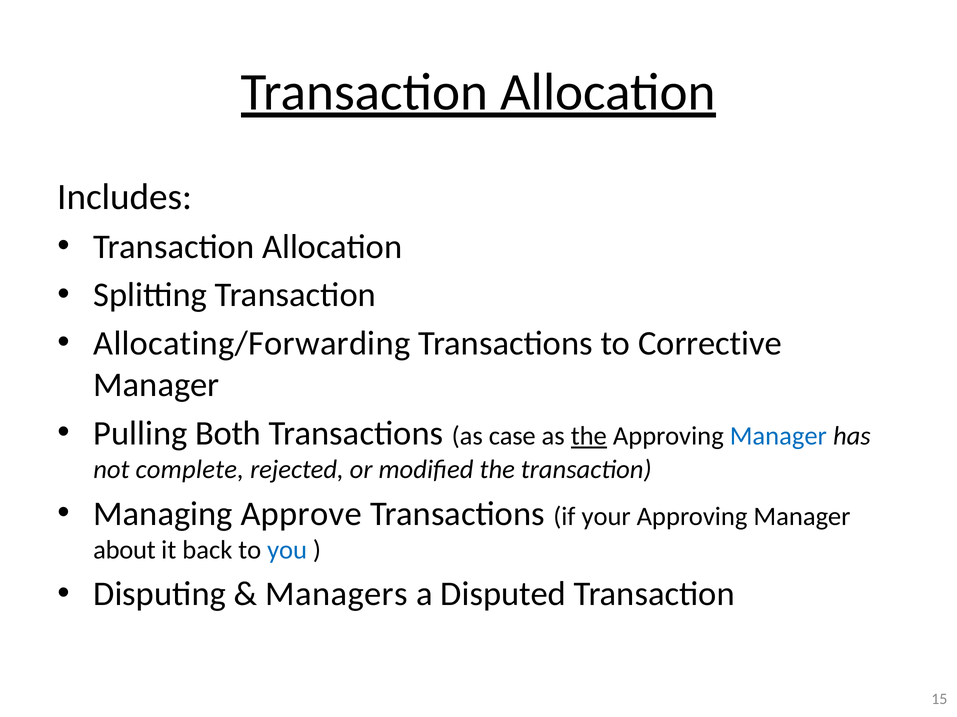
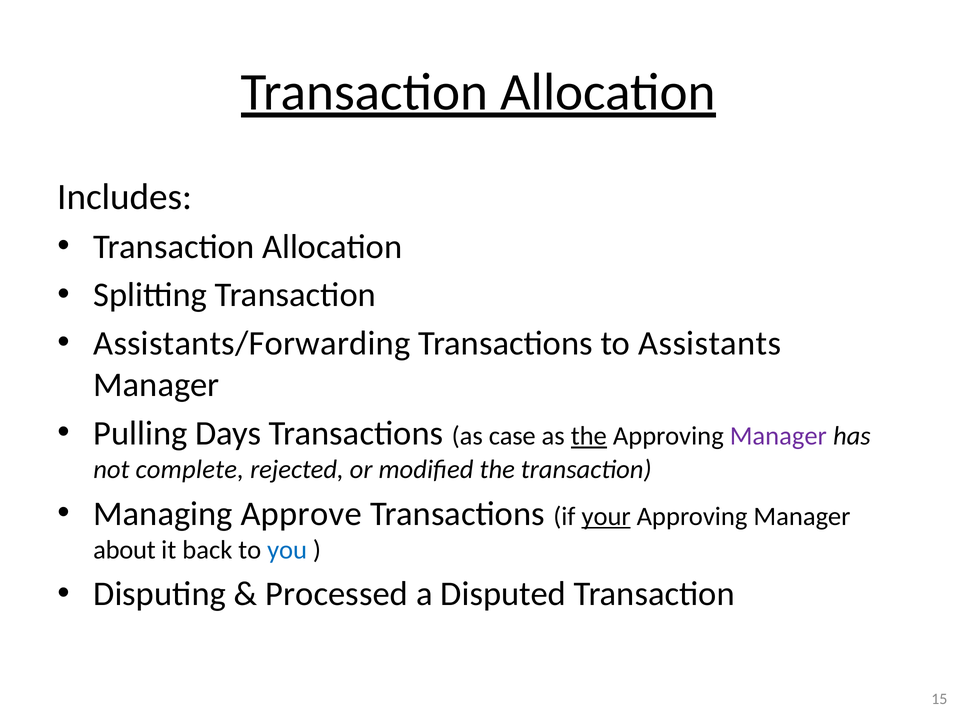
Allocating/Forwarding: Allocating/Forwarding -> Assistants/Forwarding (252, 344)
Corrective: Corrective -> Assistants (710, 344)
Both: Both -> Days (228, 434)
Manager colour: blue -> purple (778, 436)
your underline: none -> present (606, 517)
Managers: Managers -> Processed (337, 595)
